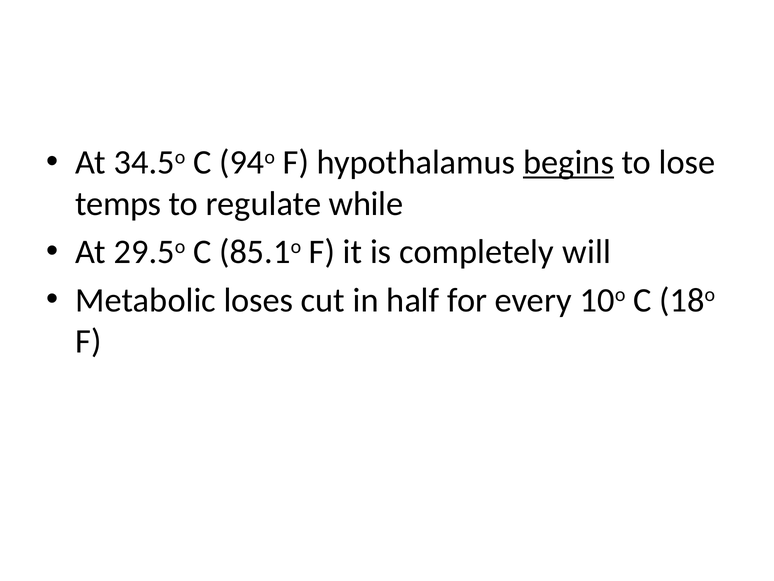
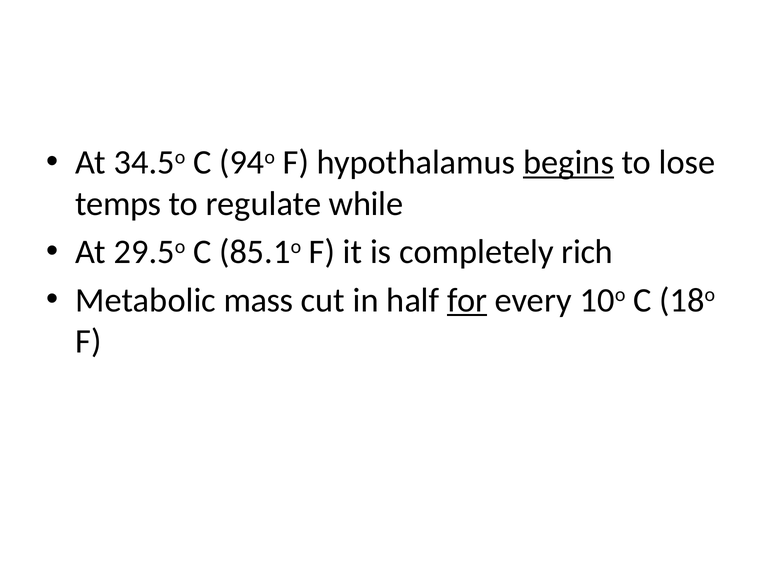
will: will -> rich (587, 252)
loses: loses -> mass (258, 300)
for underline: none -> present (467, 300)
